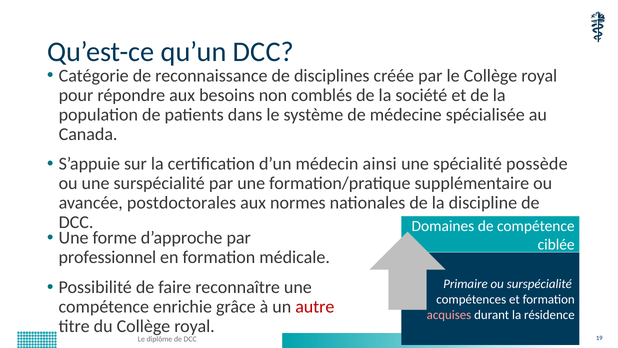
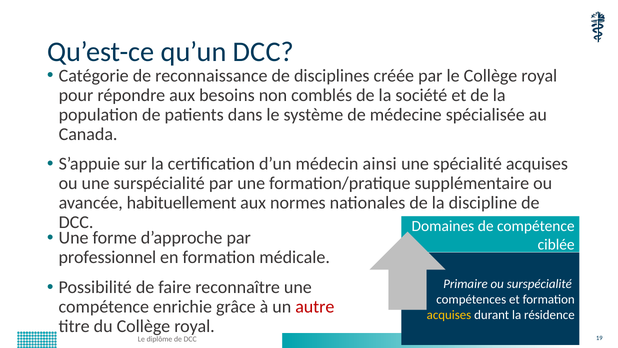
spécialité possède: possède -> acquises (537, 164)
postdoctorales: postdoctorales -> habituellement (182, 203)
acquises colour: pink -> yellow (449, 315)
